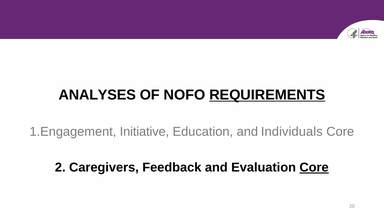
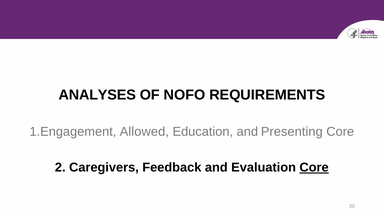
REQUIREMENTS underline: present -> none (267, 95)
Initiative: Initiative -> Allowed (144, 132)
Individuals: Individuals -> Presenting (292, 132)
